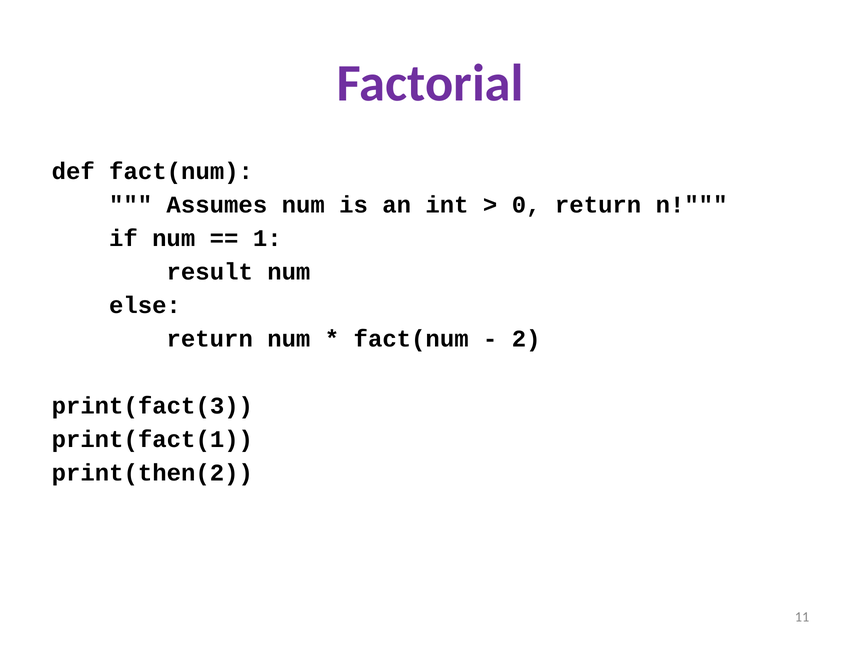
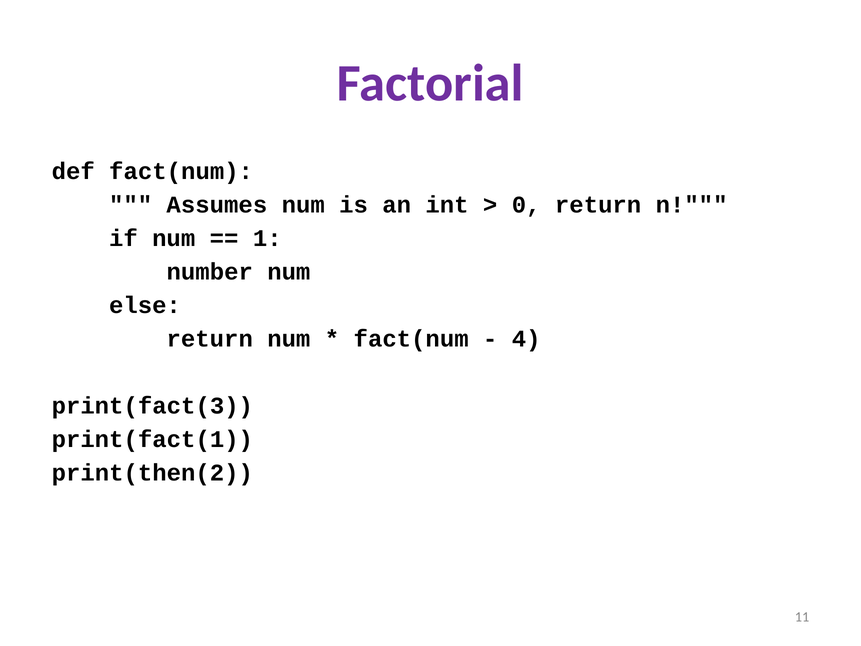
result: result -> number (210, 272)
2: 2 -> 4 (526, 339)
